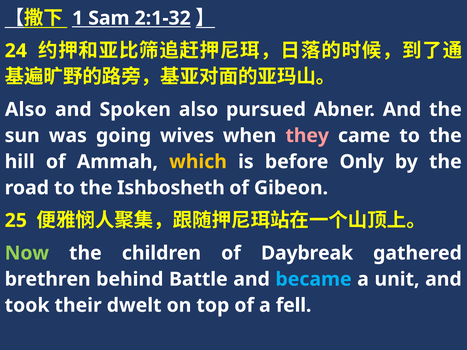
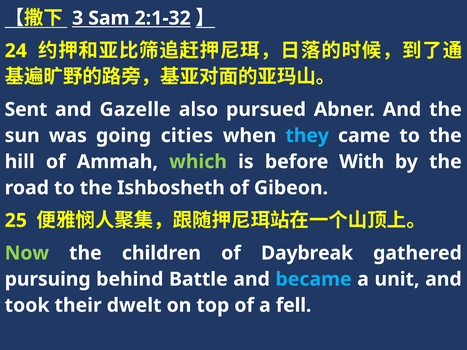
1: 1 -> 3 (78, 18)
Also: Also -> Sent (26, 110)
Spoken: Spoken -> Gazelle (135, 110)
wives: wives -> cities (187, 136)
they colour: pink -> light blue (307, 136)
which colour: yellow -> light green (198, 162)
Only: Only -> With (362, 162)
brethren: brethren -> pursuing (48, 279)
